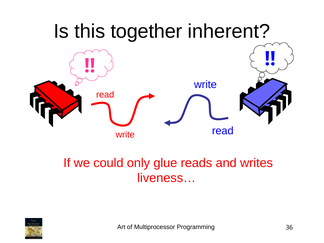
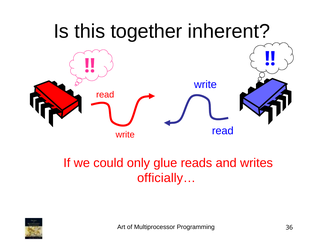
liveness…: liveness… -> officially… (166, 178)
